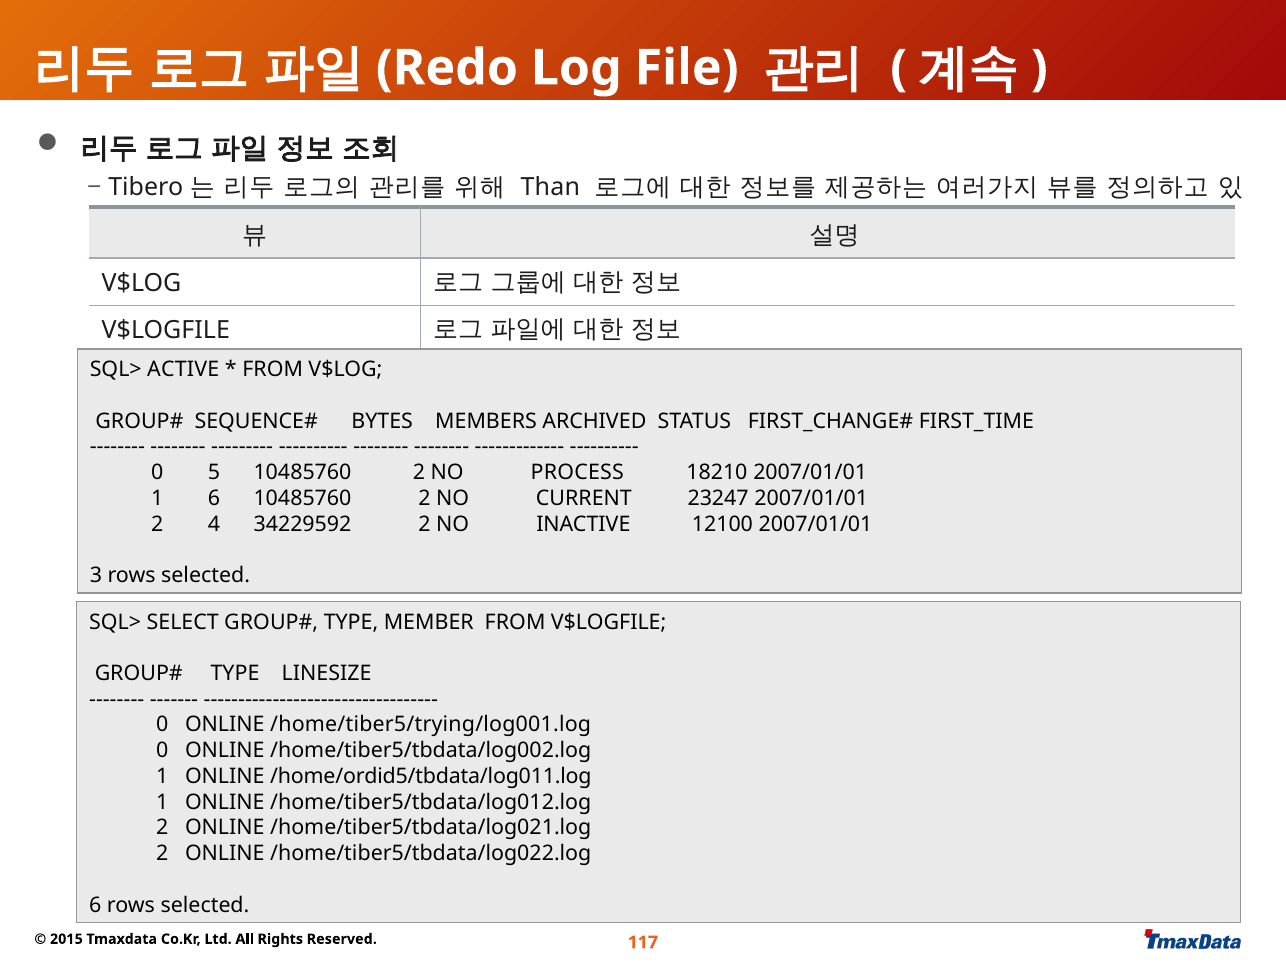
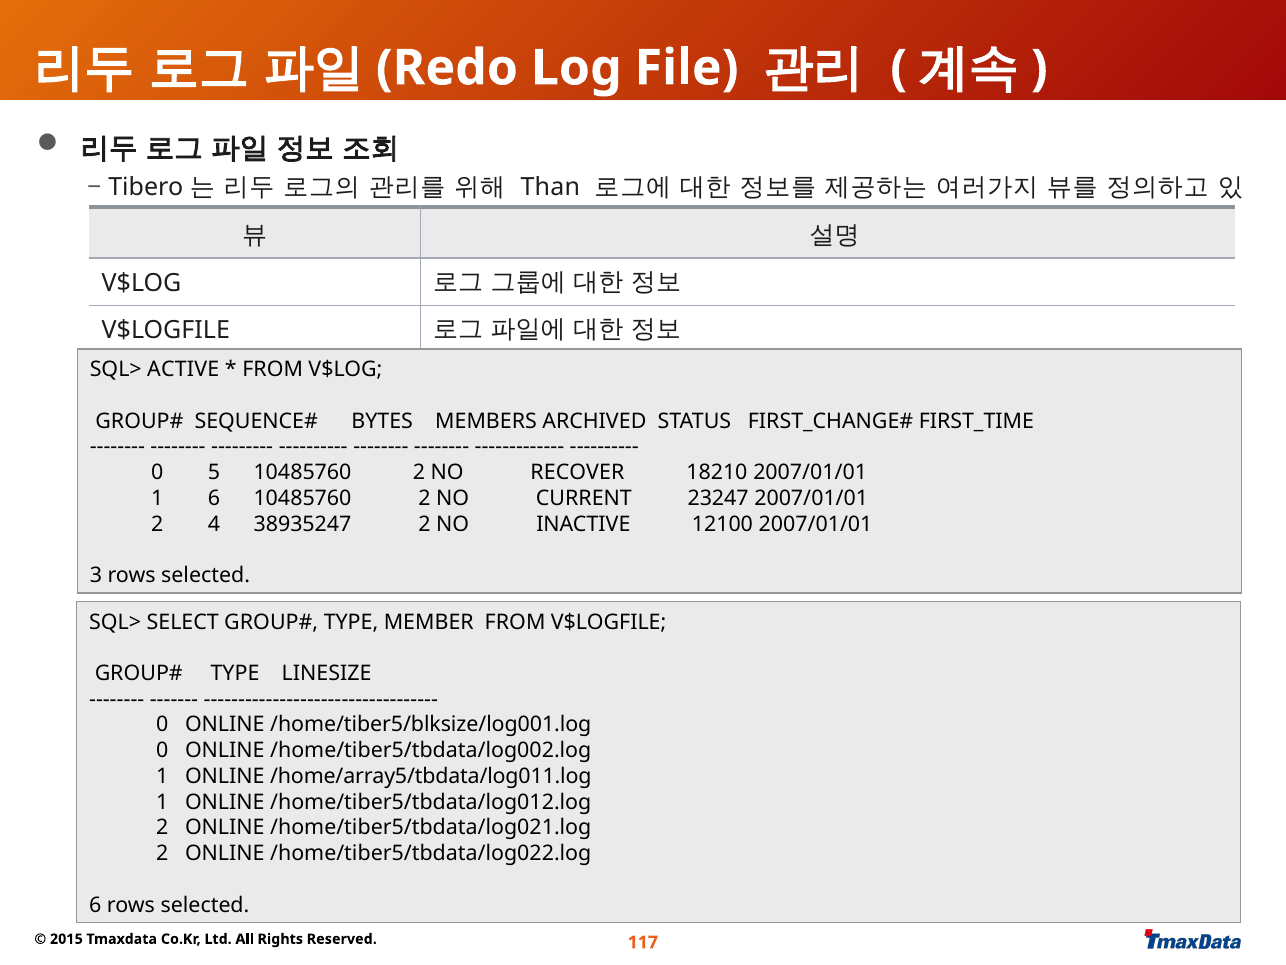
PROCESS: PROCESS -> RECOVER (577, 472)
34229592: 34229592 -> 38935247 (302, 524)
/home/tiber5/trying/log001.log: /home/tiber5/trying/log001.log -> /home/tiber5/blksize/log001.log (431, 725)
/home/ordid5/tbdata/log011.log: /home/ordid5/tbdata/log011.log -> /home/array5/tbdata/log011.log (431, 776)
